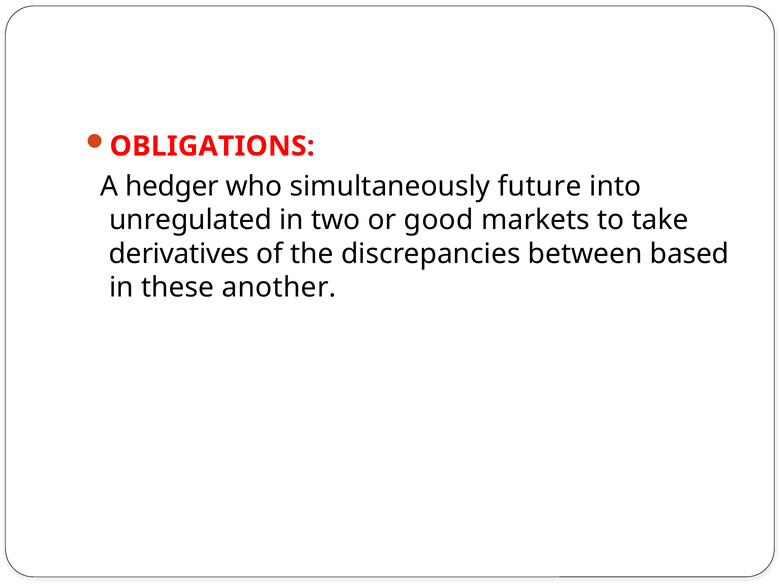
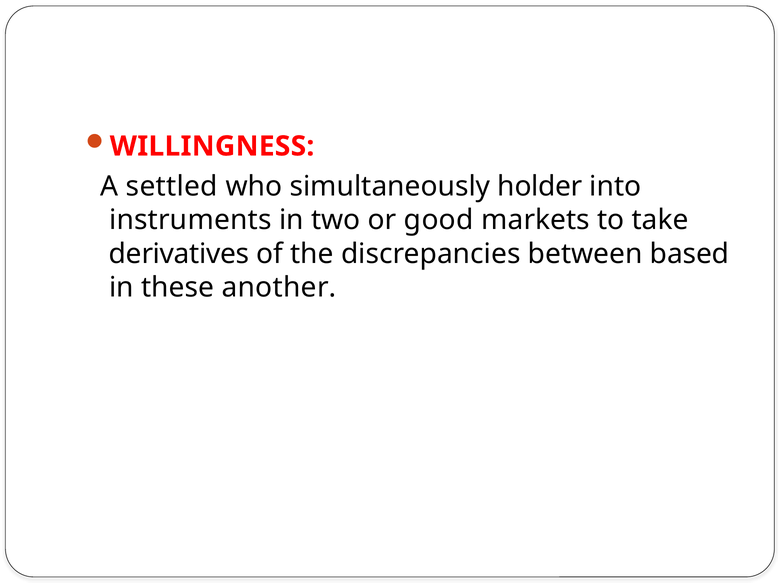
OBLIGATIONS: OBLIGATIONS -> WILLINGNESS (212, 146)
hedger: hedger -> settled (172, 186)
future: future -> holder (540, 186)
unregulated: unregulated -> instruments (190, 220)
